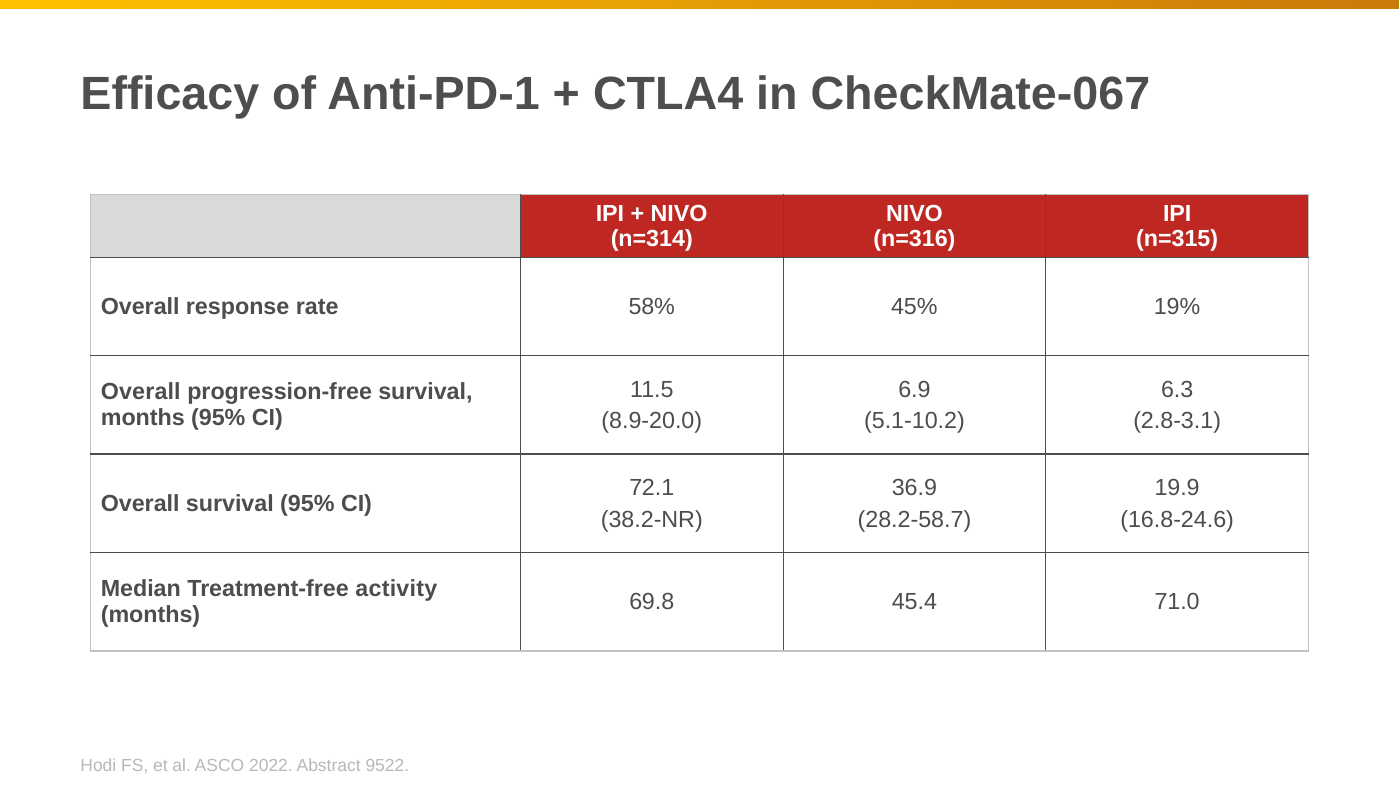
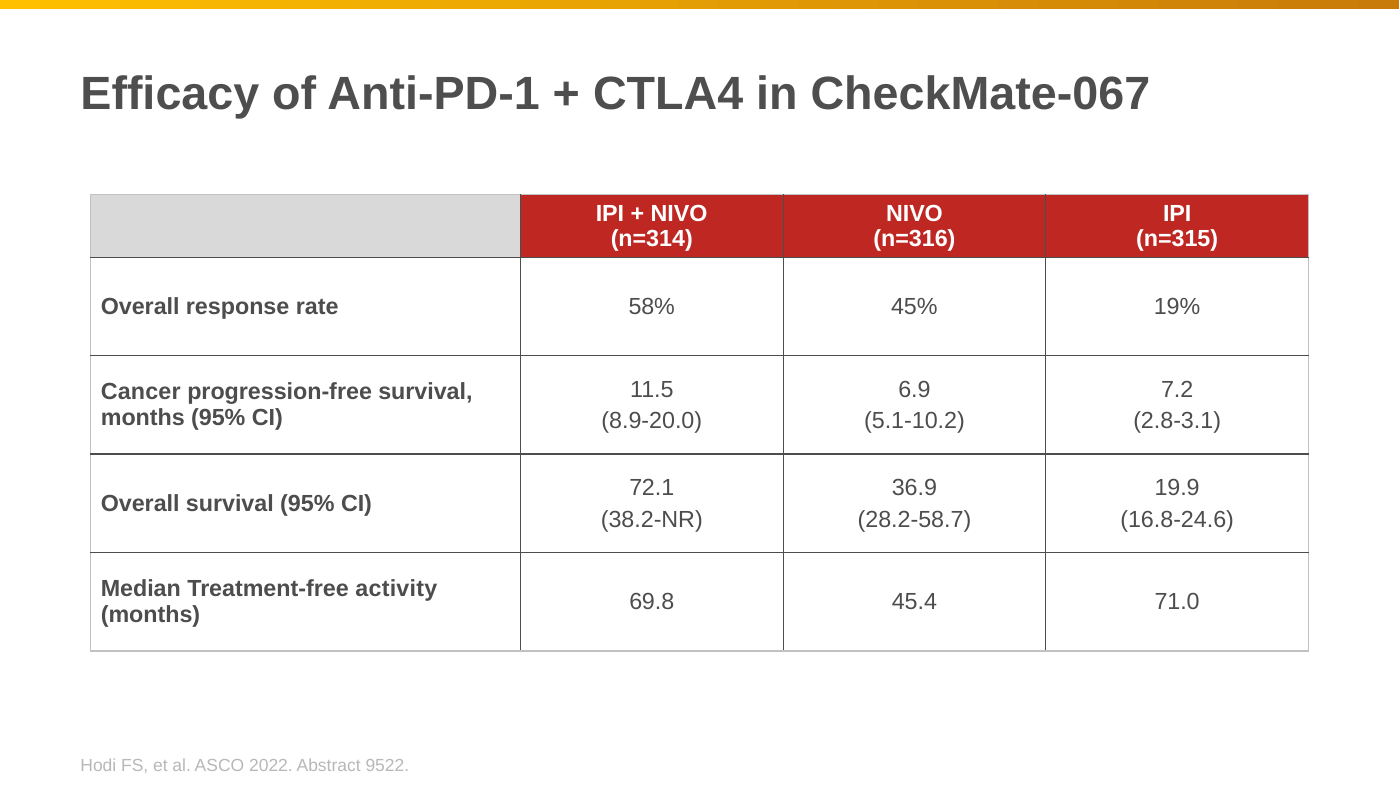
6.3: 6.3 -> 7.2 (1177, 389)
Overall: Overall -> Cancer (141, 392)
